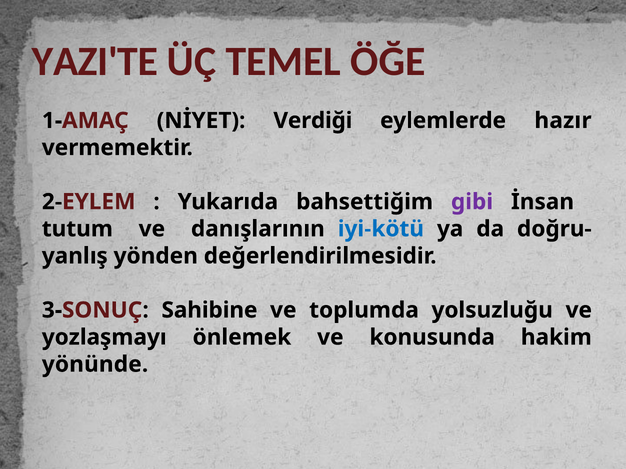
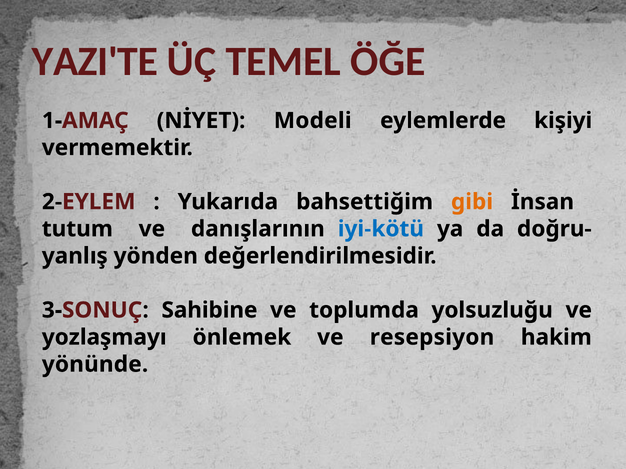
Verdiği: Verdiği -> Modeli (313, 121)
hazır: hazır -> kişiyi (563, 121)
gibi colour: purple -> orange (472, 202)
konusunda: konusunda -> resepsiyon (432, 338)
